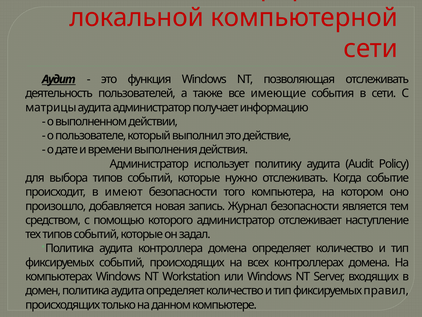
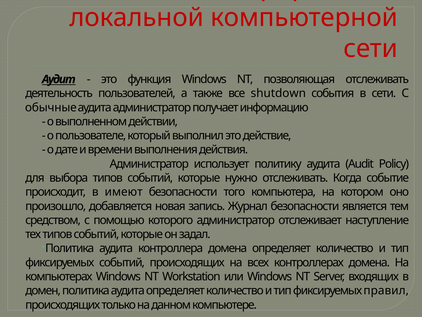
имеющие: имеющие -> shutdown (278, 93)
матрицы: матрицы -> обычные (51, 107)
